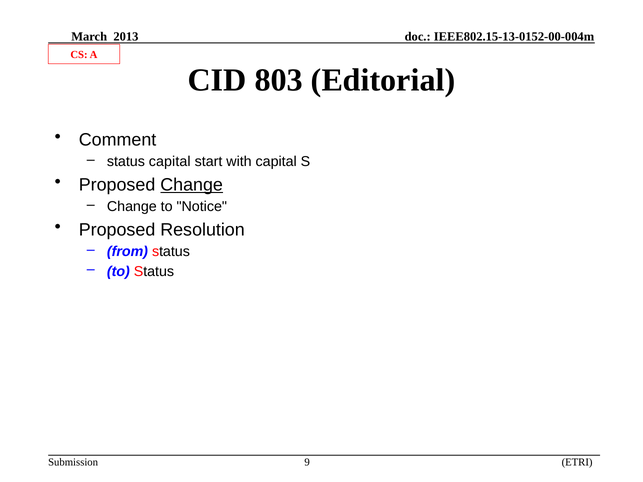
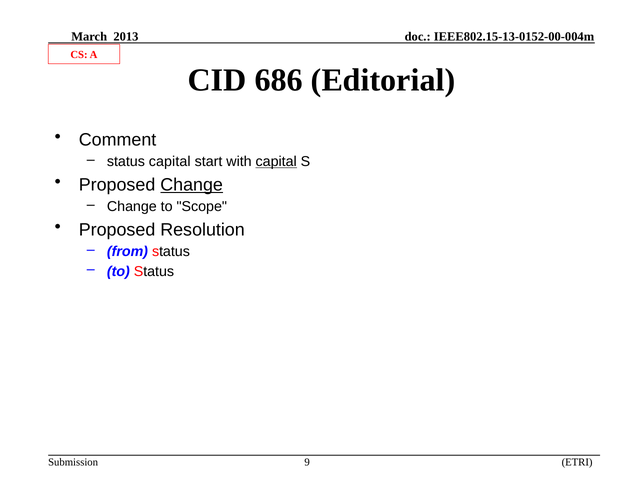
803: 803 -> 686 (279, 80)
capital underline: none -> present (276, 162)
Notice: Notice -> Scope (202, 207)
